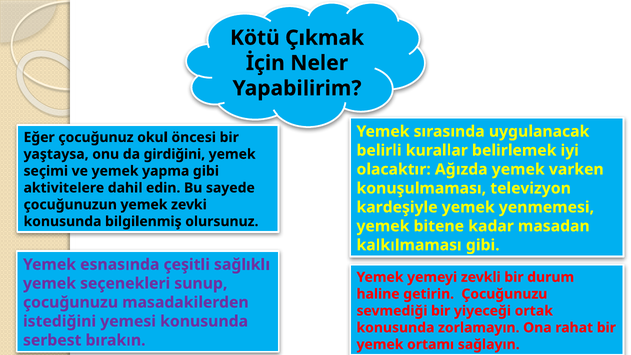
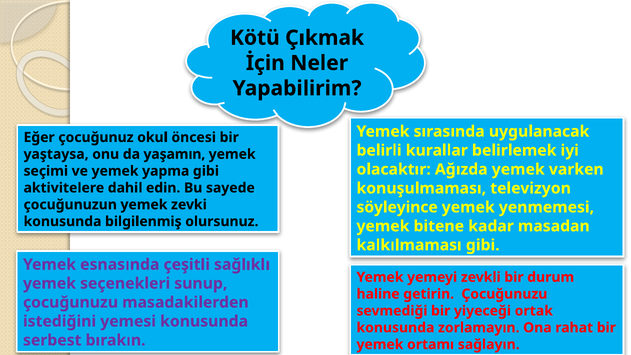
girdiğini: girdiğini -> yaşamın (174, 154)
kardeşiyle: kardeşiyle -> söyleyince (397, 207)
